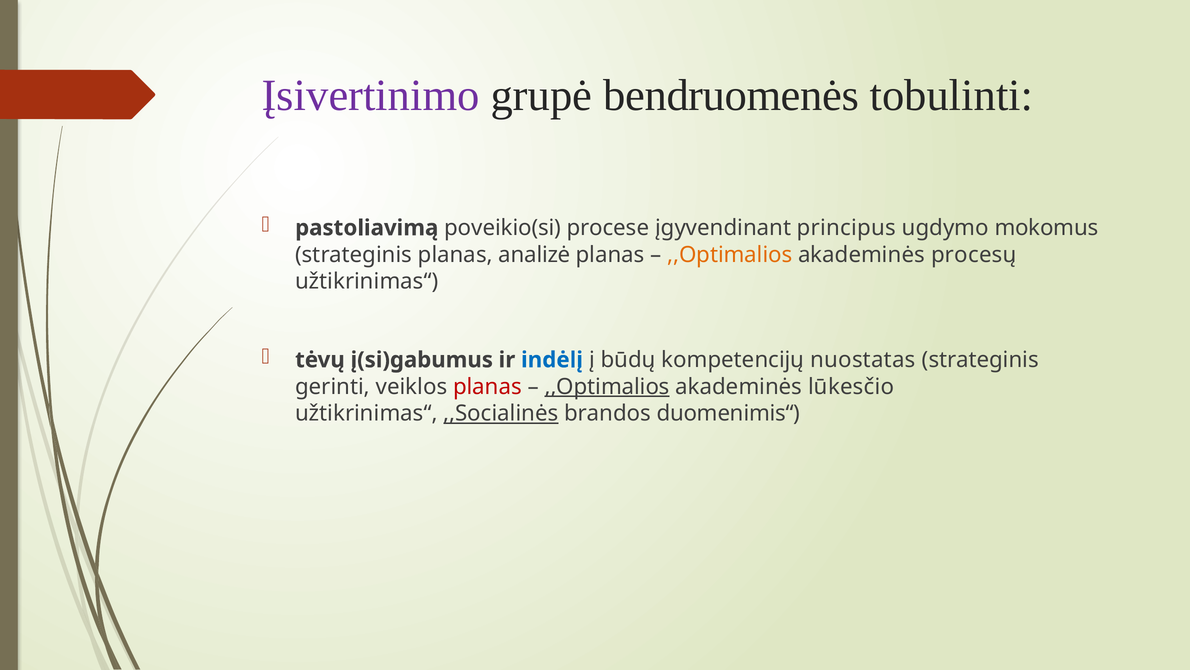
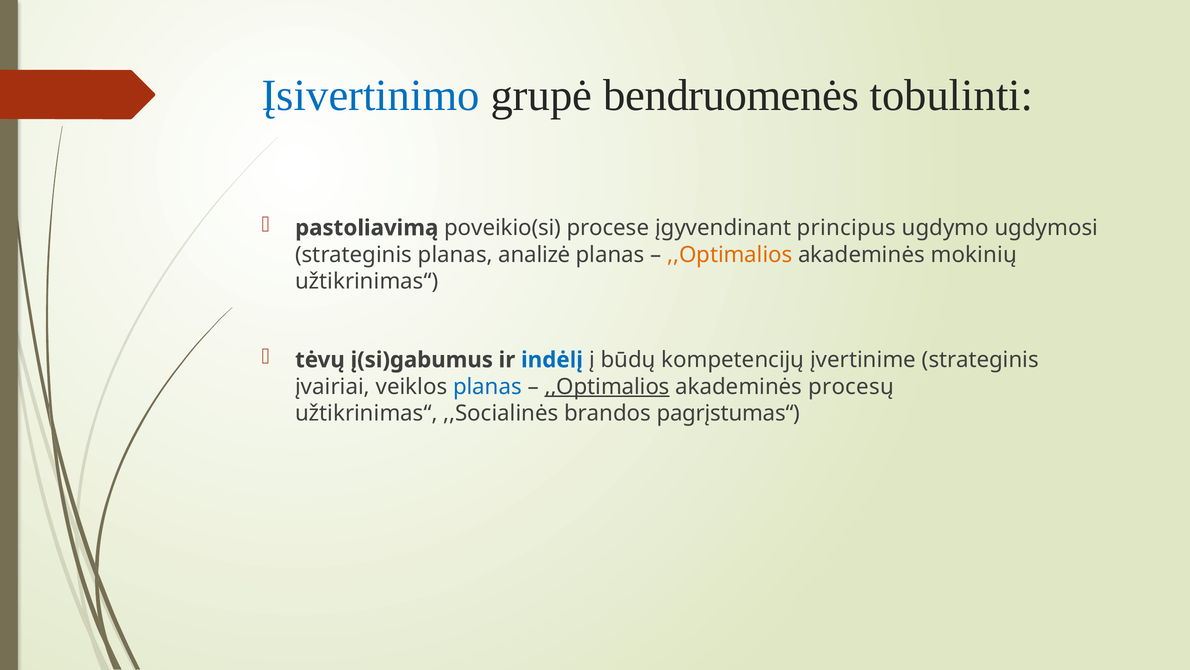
Įsivertinimo colour: purple -> blue (371, 95)
mokomus: mokomus -> ugdymosi (1046, 228)
procesų: procesų -> mokinių (974, 254)
nuostatas: nuostatas -> įvertinime (863, 360)
gerinti: gerinti -> įvairiai (333, 386)
planas colour: red -> blue (487, 386)
lūkesčio: lūkesčio -> procesų (851, 386)
,,Socialinės underline: present -> none (501, 413)
duomenimis“: duomenimis“ -> pagrįstumas“ (728, 413)
